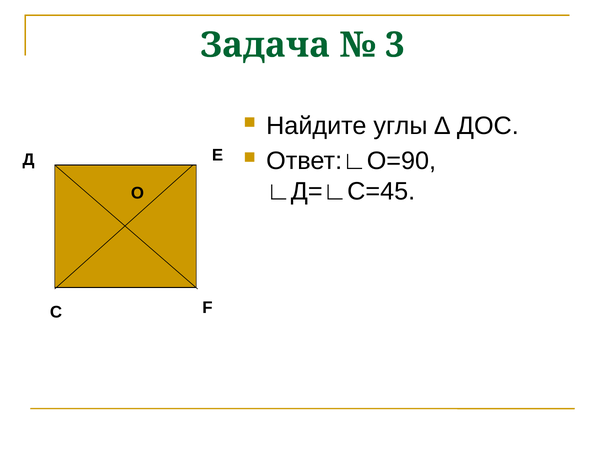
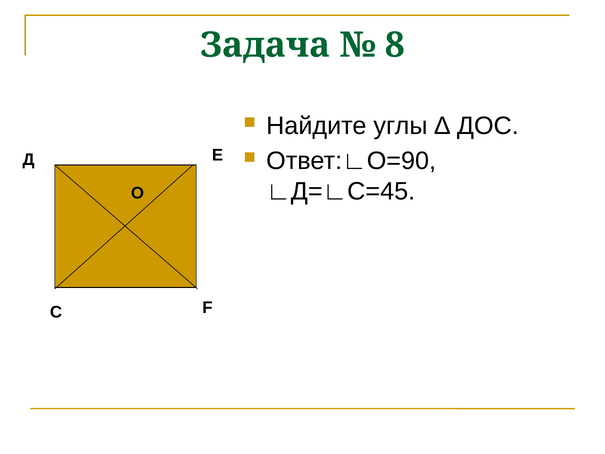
3: 3 -> 8 (395, 45)
